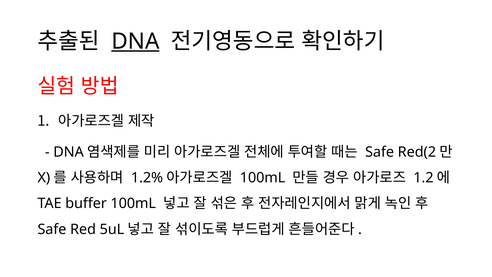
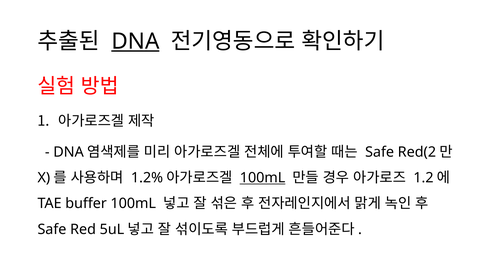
100mL underline: none -> present (263, 178)
